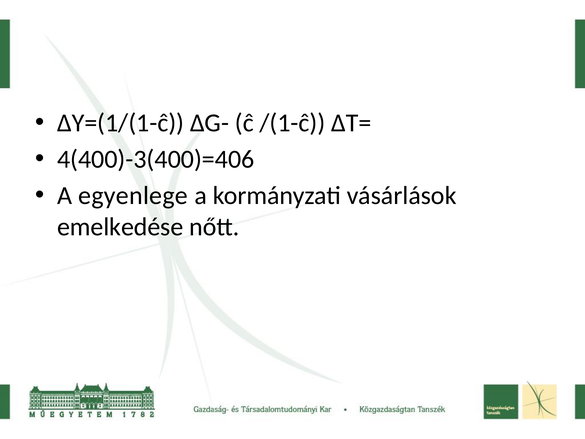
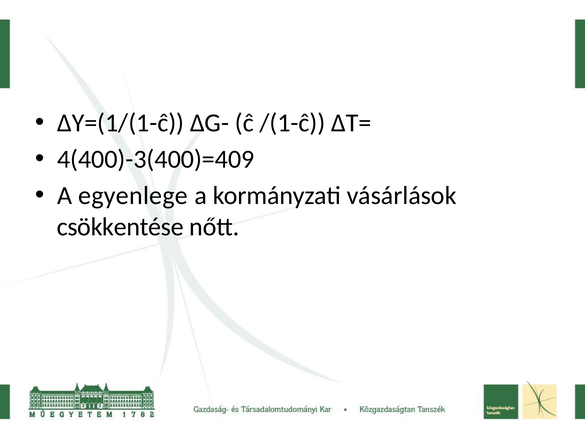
4(400)-3(400)=406: 4(400)-3(400)=406 -> 4(400)-3(400)=409 (156, 159)
emelkedése: emelkedése -> csökkentése (120, 227)
